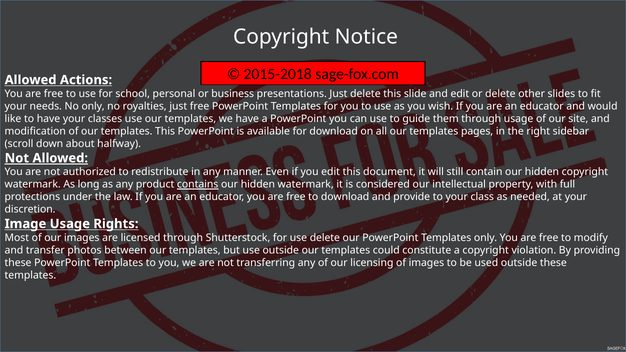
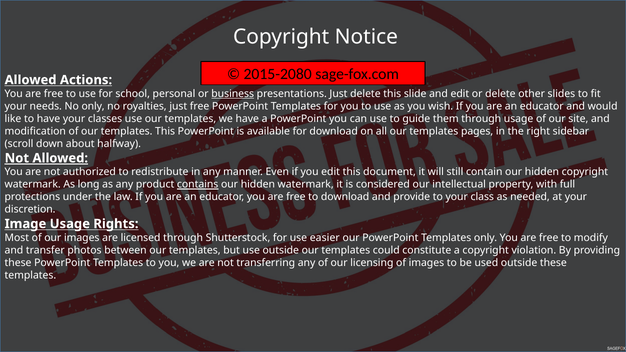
2015-2018: 2015-2018 -> 2015-2080 (278, 74)
business underline: none -> present (233, 94)
use delete: delete -> easier (325, 238)
